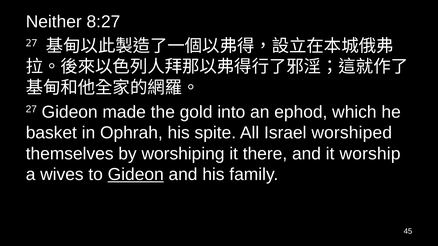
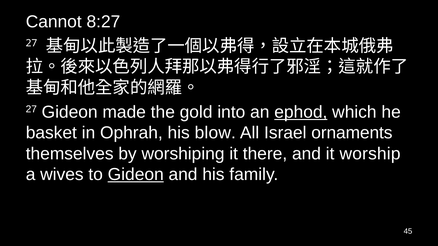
Neither: Neither -> Cannot (54, 22)
ephod underline: none -> present (301, 112)
spite: spite -> blow (215, 133)
worshiped: worshiped -> ornaments (352, 133)
